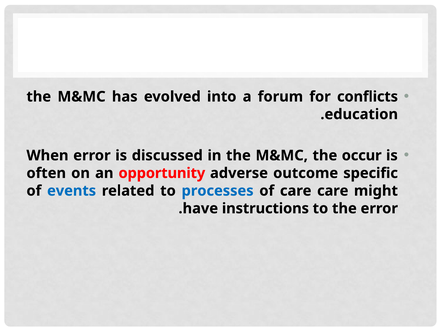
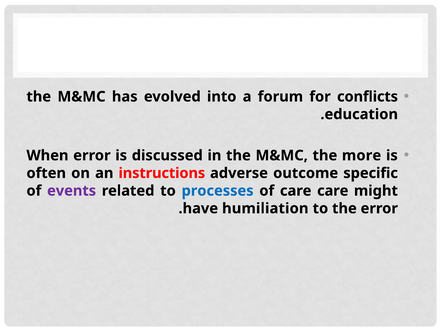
occur: occur -> more (362, 155)
opportunity: opportunity -> instructions (162, 173)
events colour: blue -> purple (72, 191)
instructions: instructions -> humiliation (265, 208)
